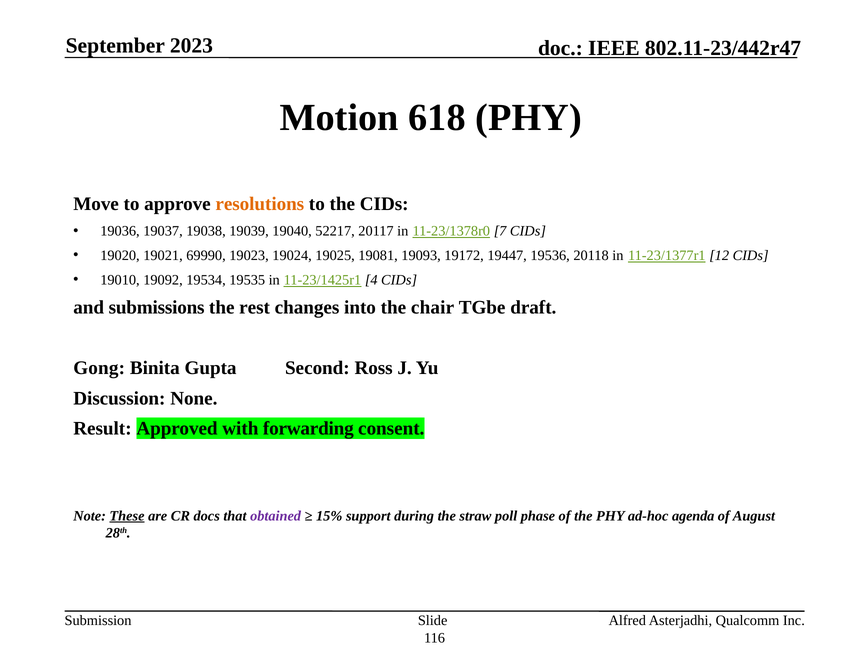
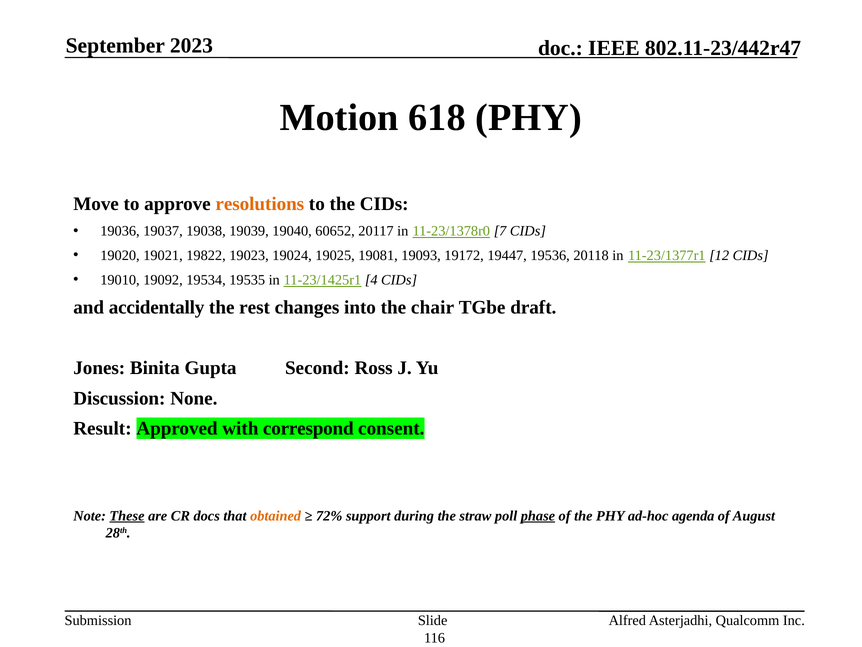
52217: 52217 -> 60652 (335, 231)
69990: 69990 -> 19822 (206, 255)
submissions: submissions -> accidentally (157, 307)
Gong: Gong -> Jones (99, 368)
forwarding: forwarding -> correspond (308, 428)
obtained colour: purple -> orange (276, 515)
15%: 15% -> 72% (329, 515)
phase underline: none -> present (538, 515)
